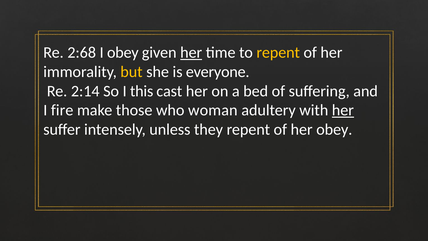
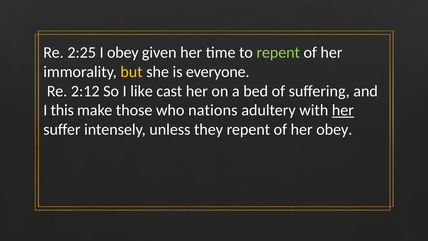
2:68: 2:68 -> 2:25 (82, 52)
her underline: present -> none (191, 52)
repent colour: yellow -> light green (278, 52)
2:14: 2:14 -> 2:12 (85, 91)
this: this -> like (142, 91)
fire: fire -> this (62, 110)
woman: woman -> nations (213, 110)
